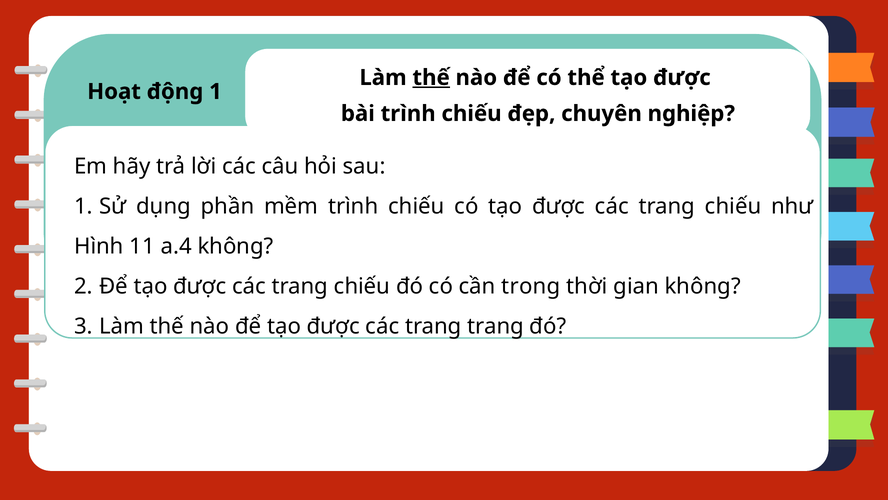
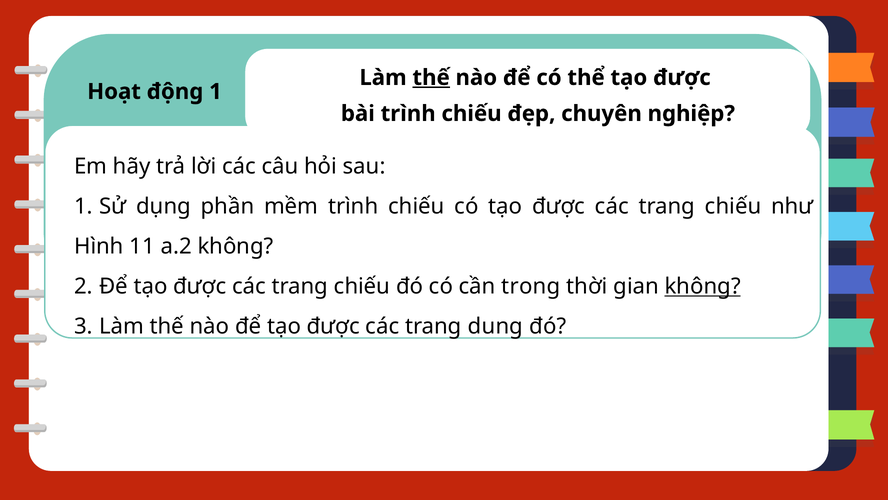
a.4: a.4 -> a.2 (176, 246)
không underline: none -> present (703, 286)
trang trang: trang -> dung (495, 326)
